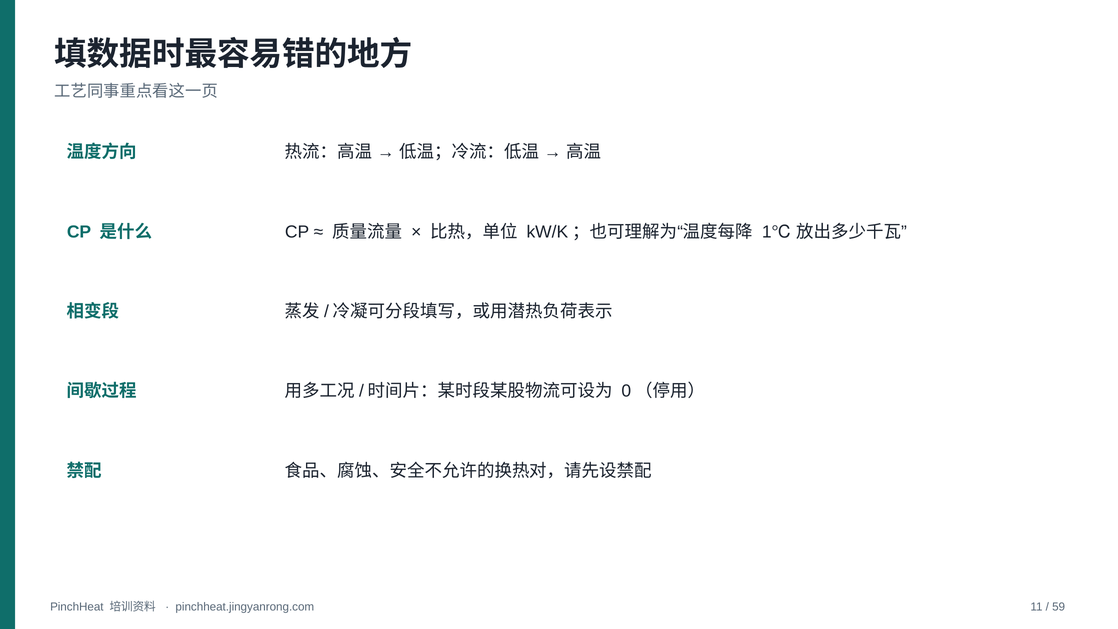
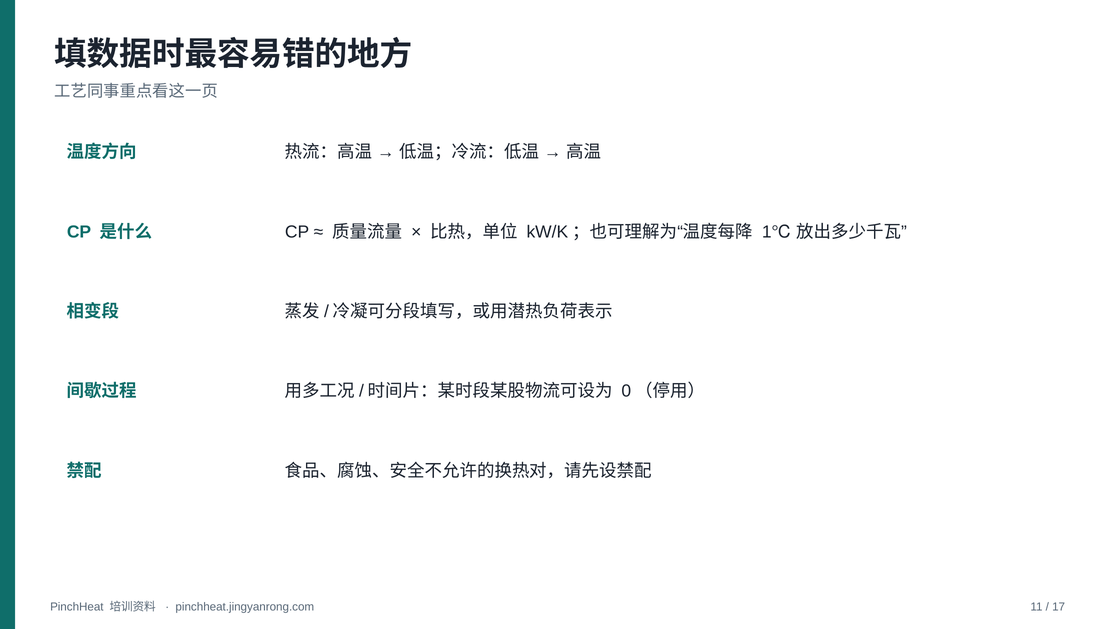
59: 59 -> 17 (1059, 607)
